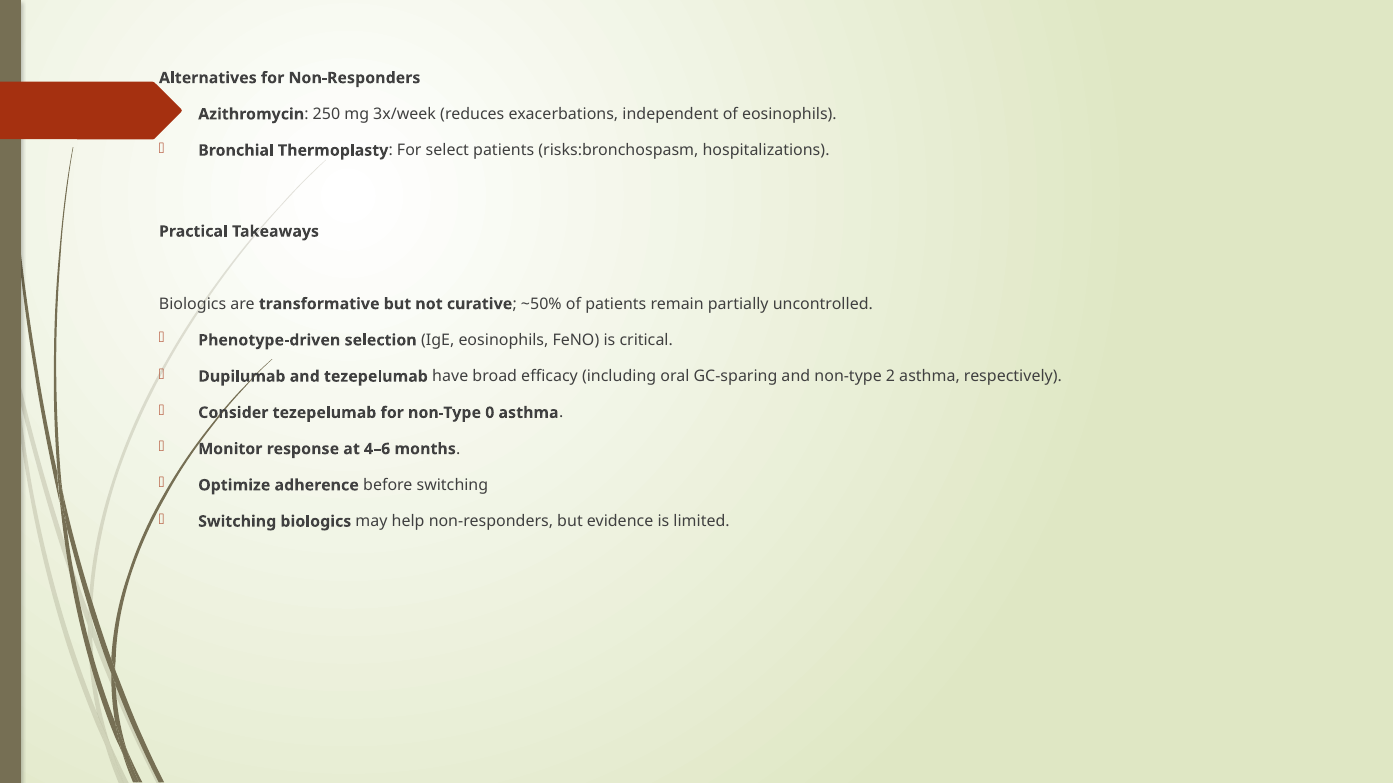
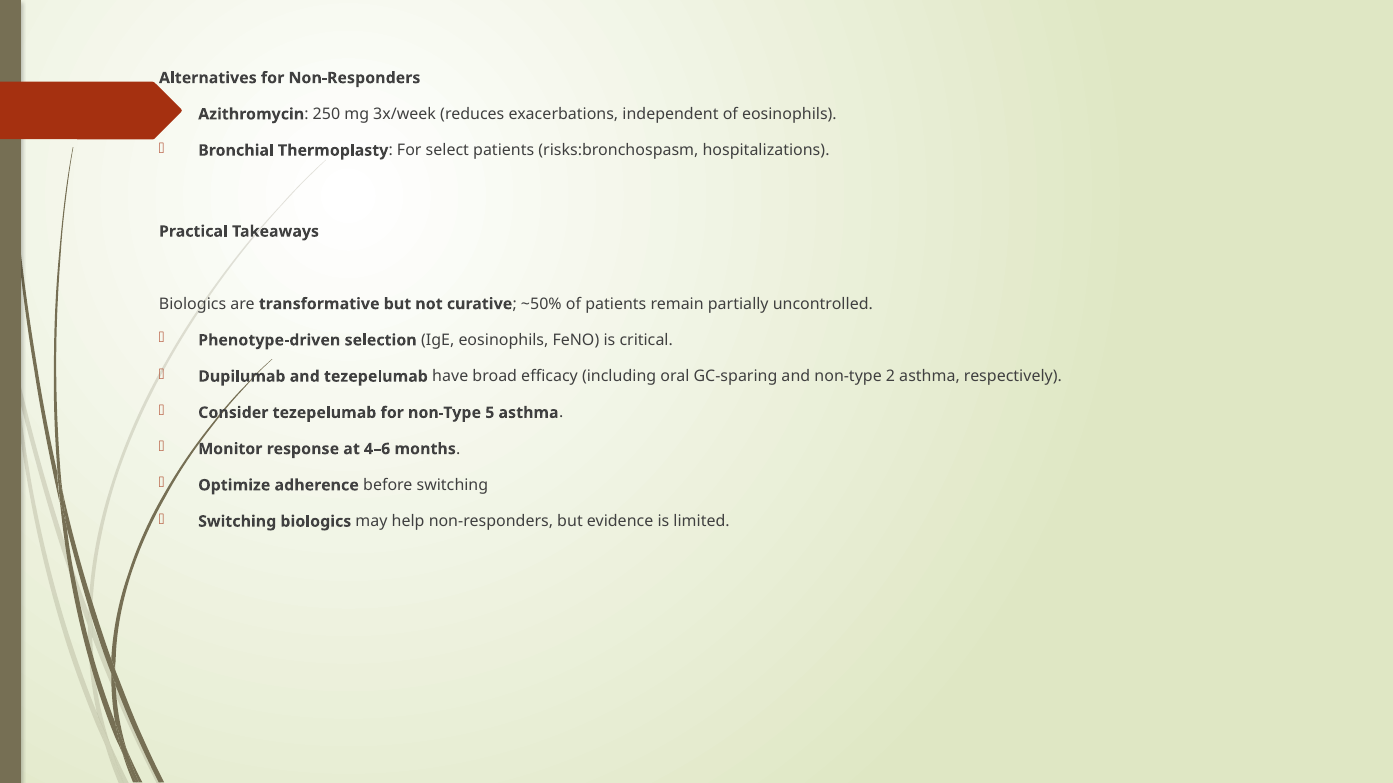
0: 0 -> 5 (490, 413)
